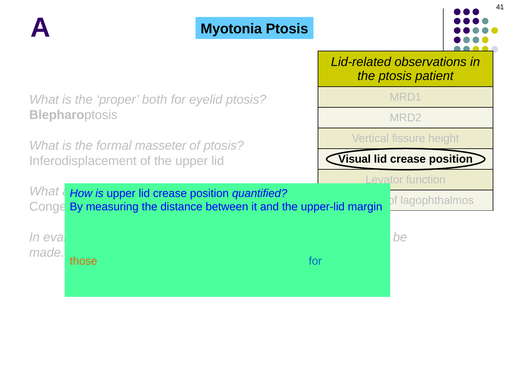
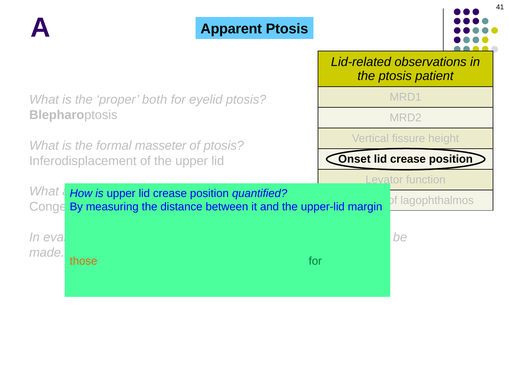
Myotonia: Myotonia -> Apparent (231, 29)
Visual: Visual -> Onset (354, 159)
for colour: blue -> green (315, 261)
